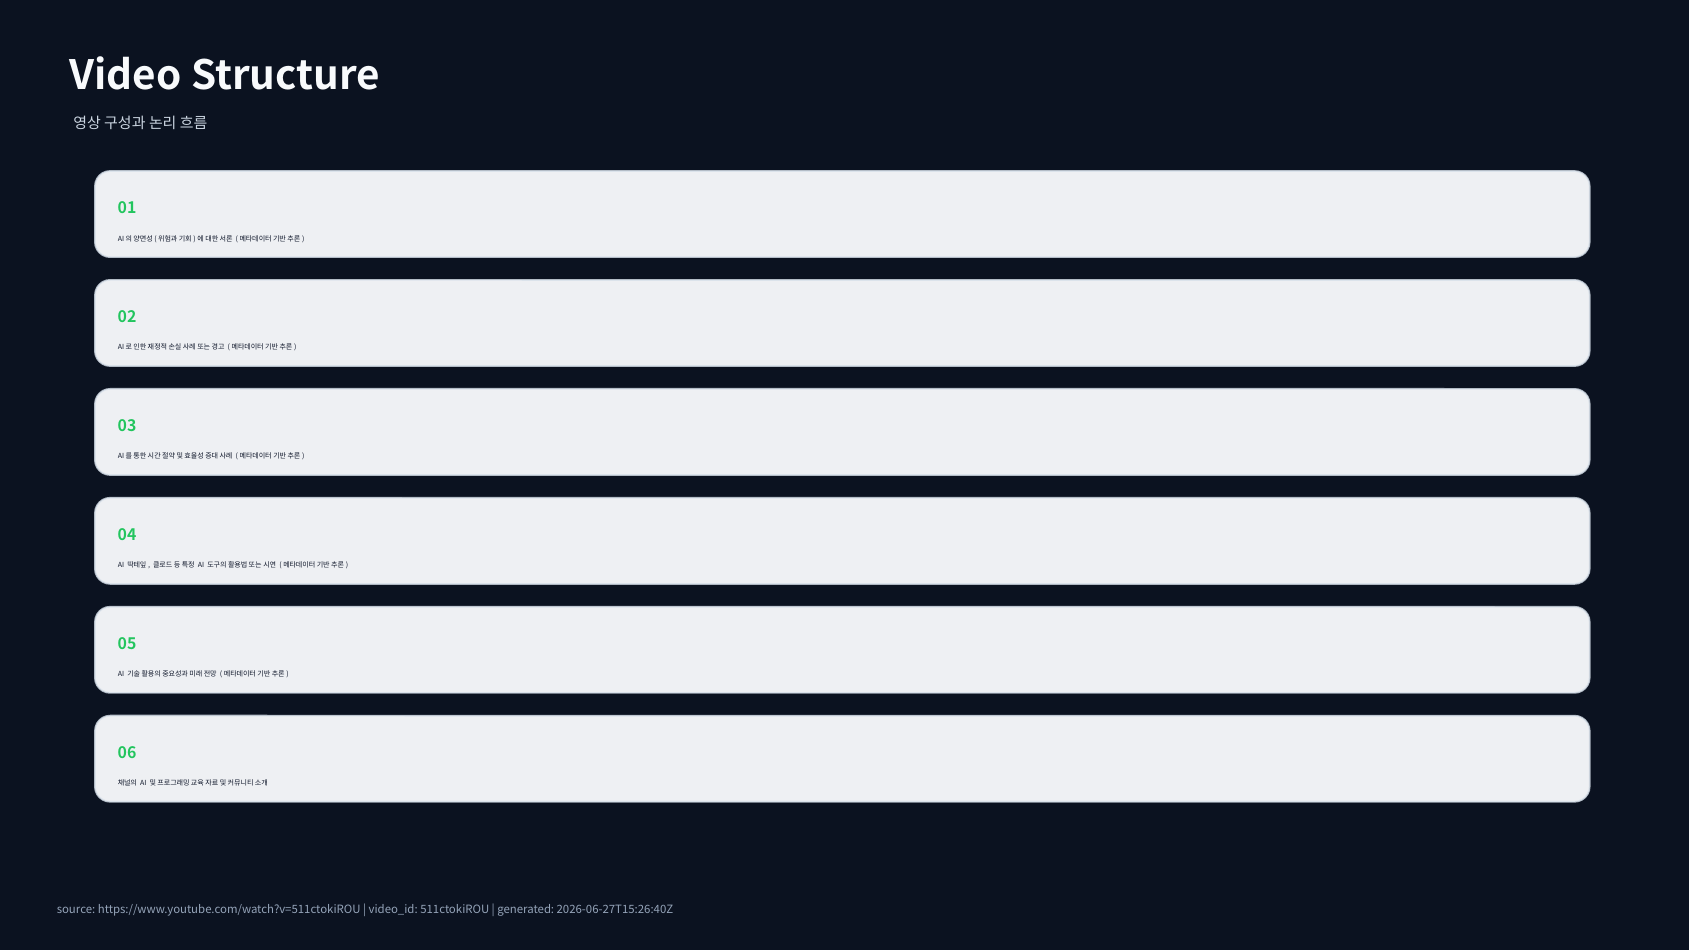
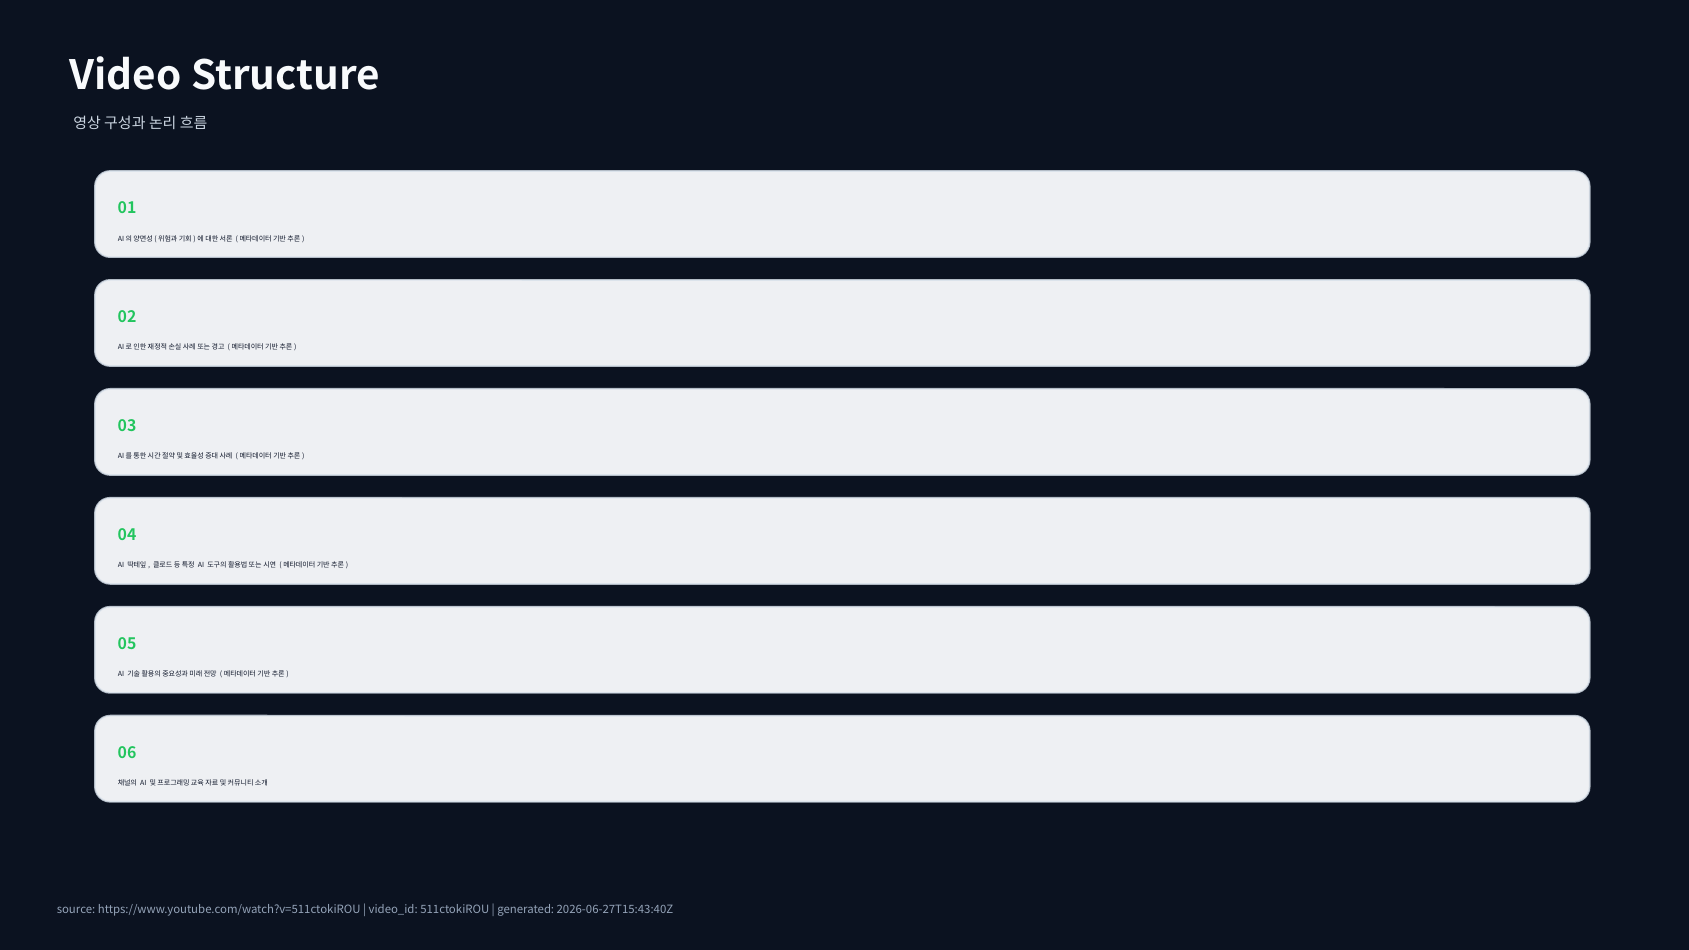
2026-06-27T15:26:40Z: 2026-06-27T15:26:40Z -> 2026-06-27T15:43:40Z (615, 910)
